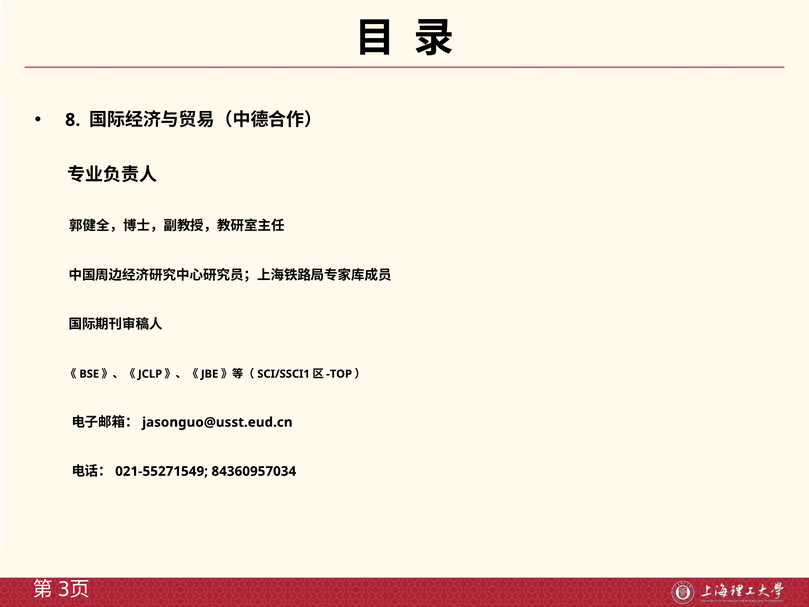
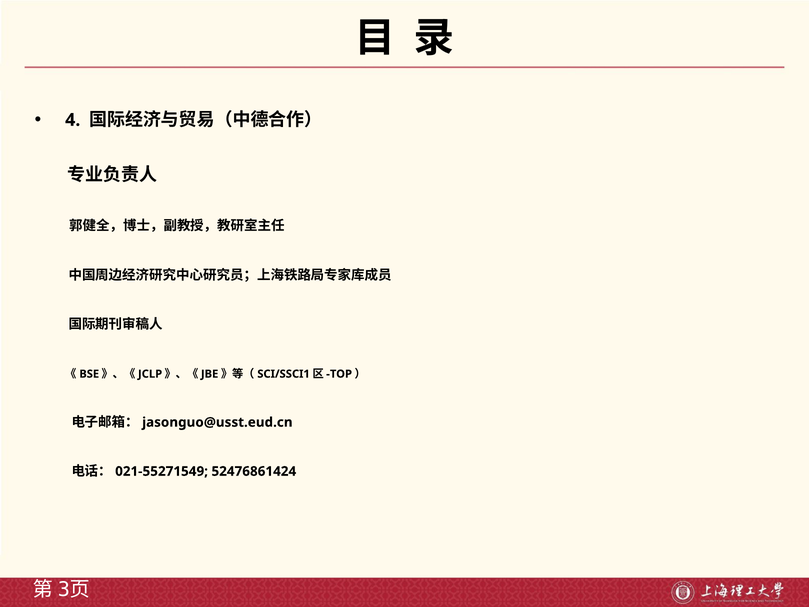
8: 8 -> 4 (73, 120)
84360957034: 84360957034 -> 52476861424 (254, 471)
